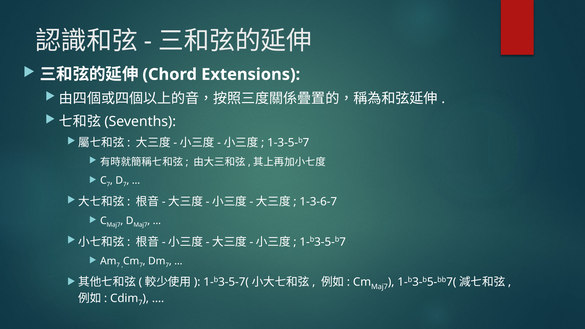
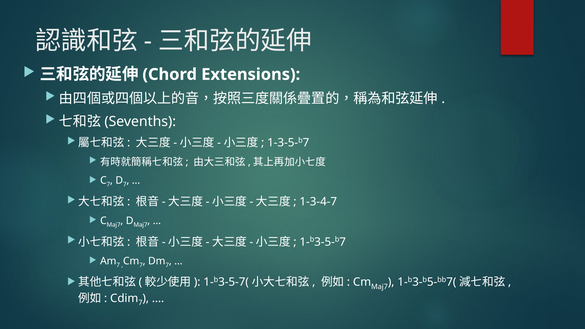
1-3-6-7: 1-3-6-7 -> 1-3-4-7 (318, 202)
